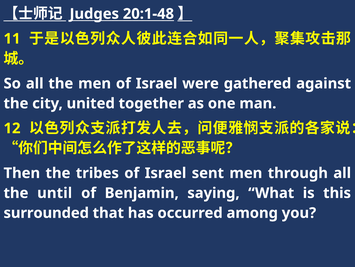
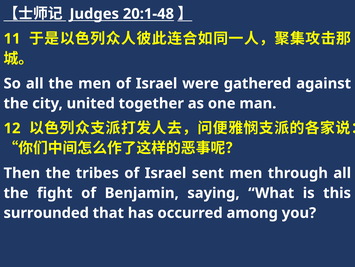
until: until -> fight (55, 193)
